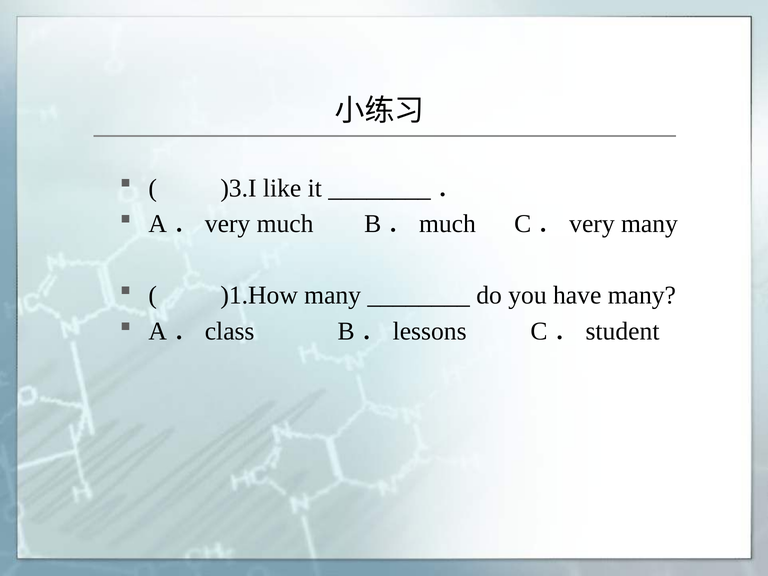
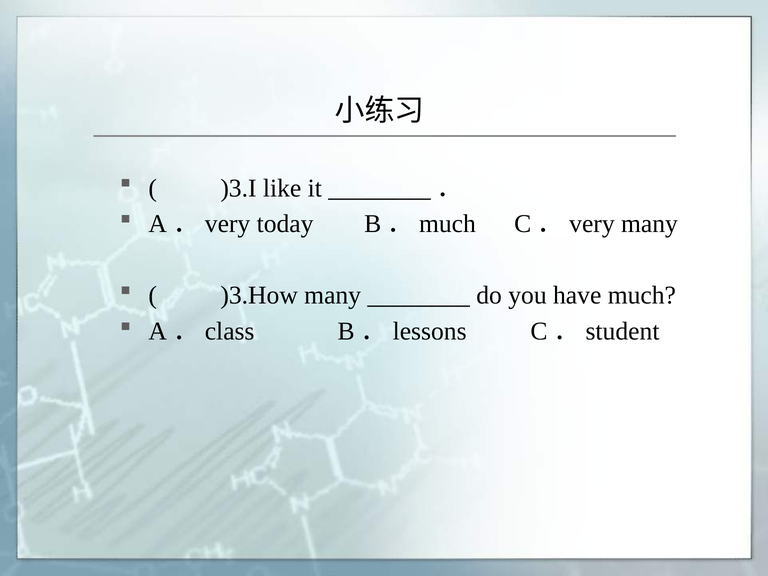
much: much -> today (285, 224)
)1.How: )1.How -> )3.How (259, 296)
have many: many -> much (642, 296)
